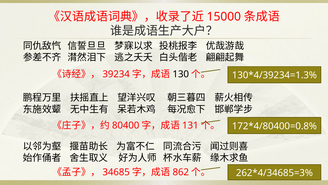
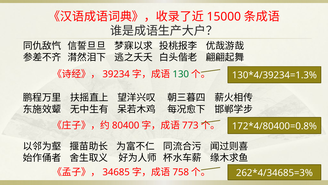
130 colour: black -> green (181, 74)
131: 131 -> 773 (190, 125)
862: 862 -> 758 (181, 172)
